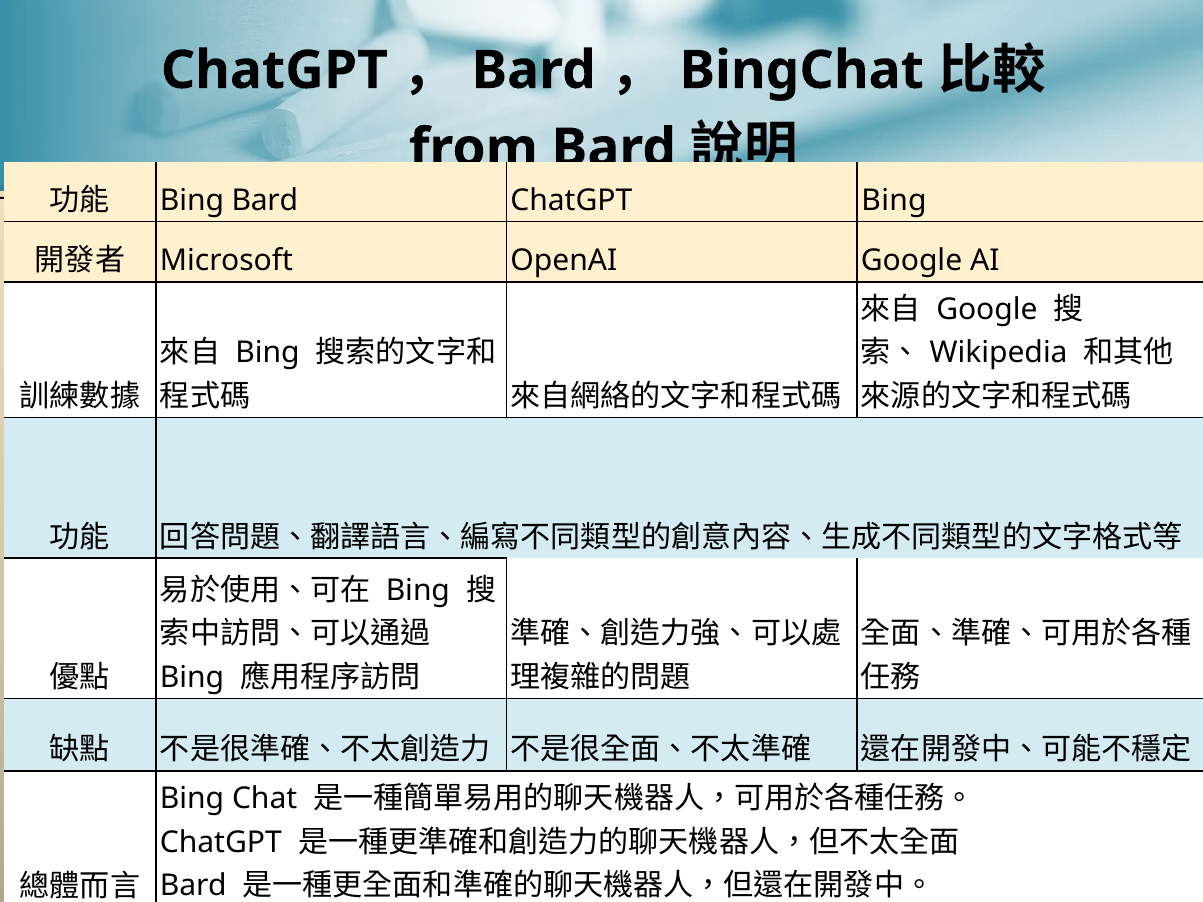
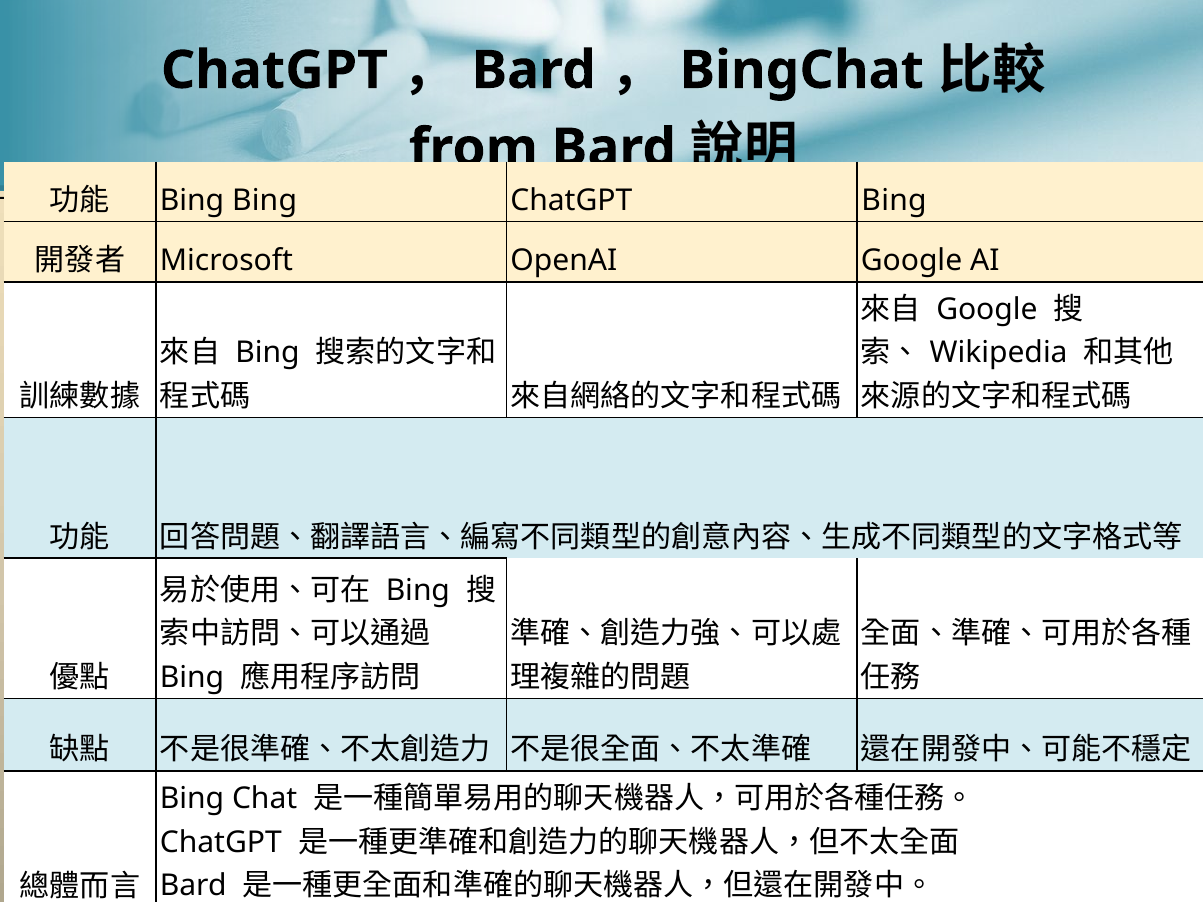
Bing Bard: Bard -> Bing (265, 201)
